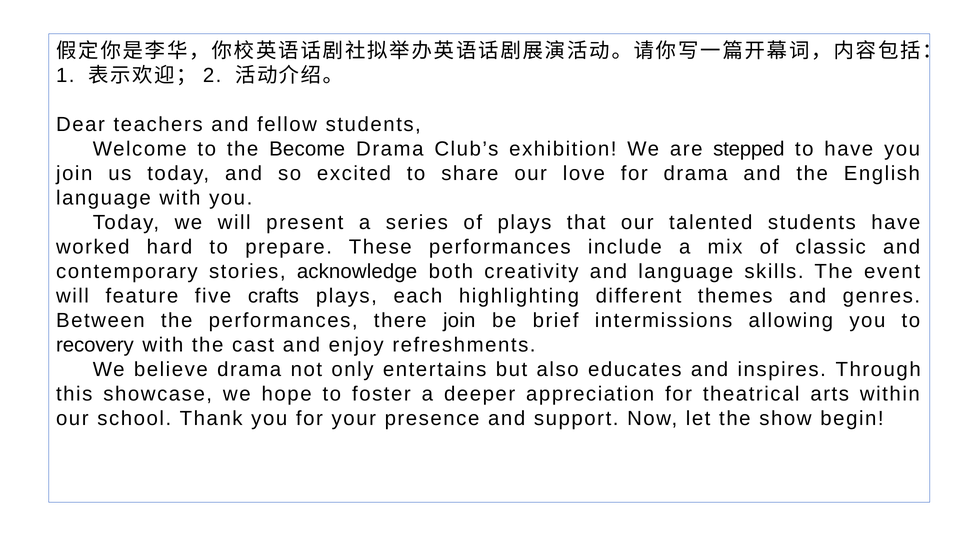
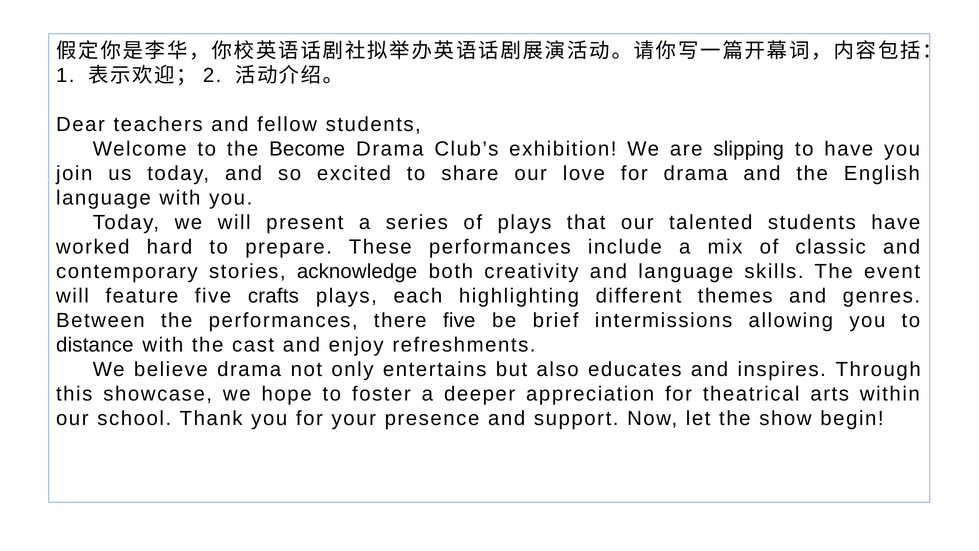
stepped: stepped -> slipping (749, 149)
there join: join -> five (459, 320)
recovery: recovery -> distance (95, 345)
